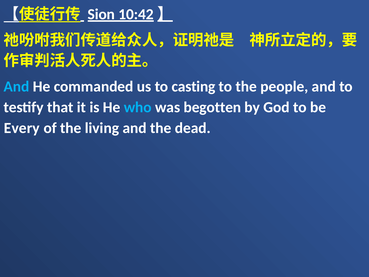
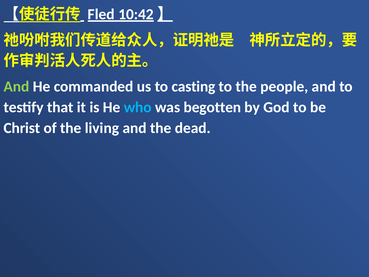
Sion: Sion -> Fled (101, 14)
And colour: light blue -> light green (17, 87)
Every: Every -> Christ (22, 128)
